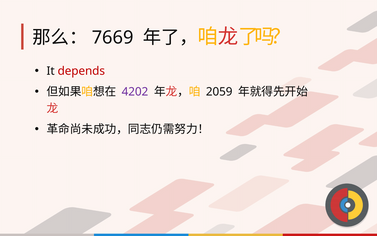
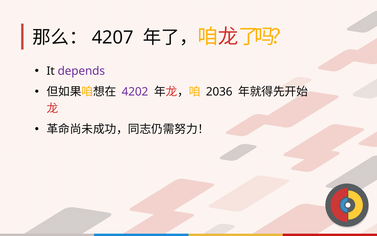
7669: 7669 -> 4207 (113, 38)
depends colour: red -> purple (81, 71)
2059: 2059 -> 2036 (219, 92)
